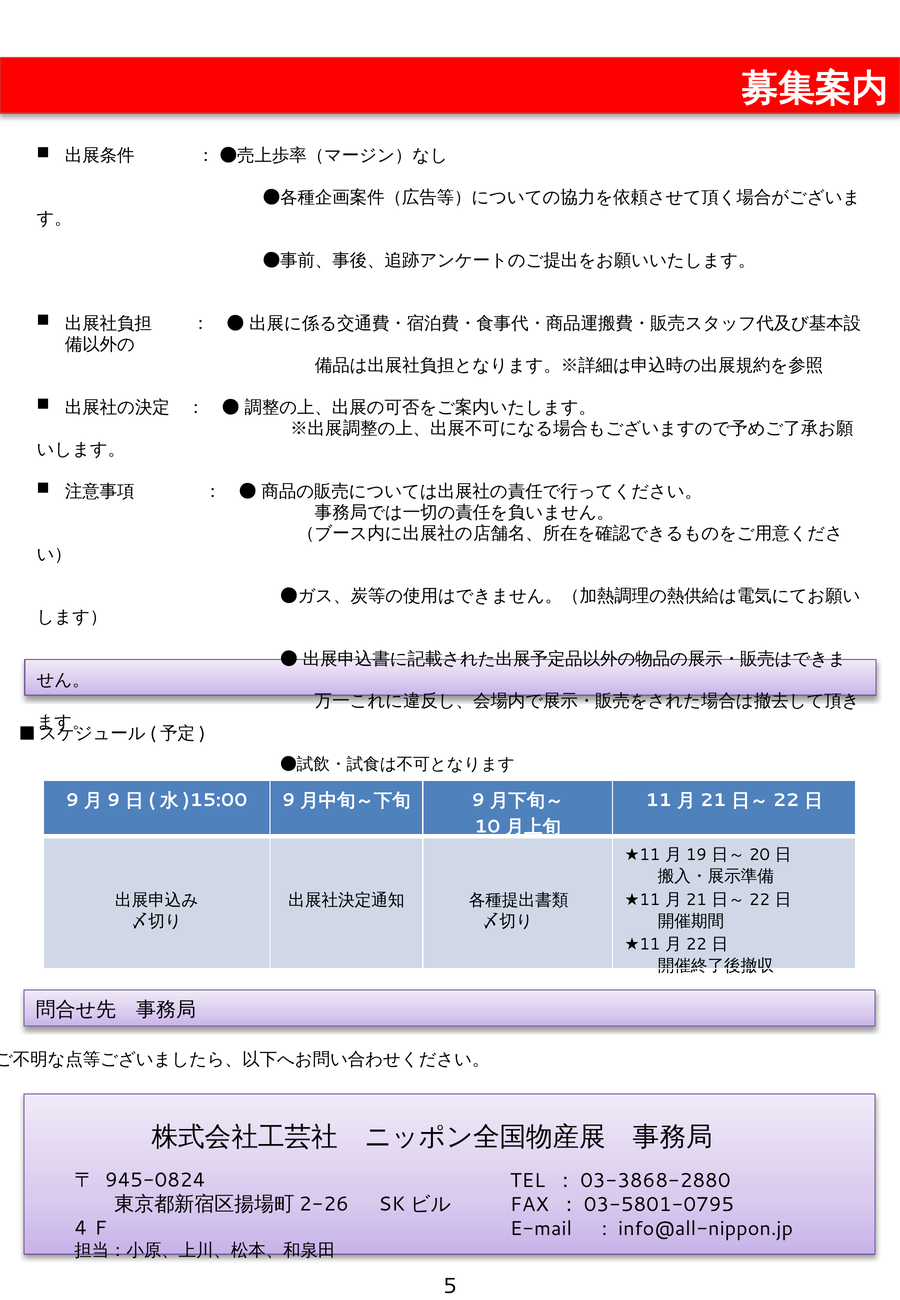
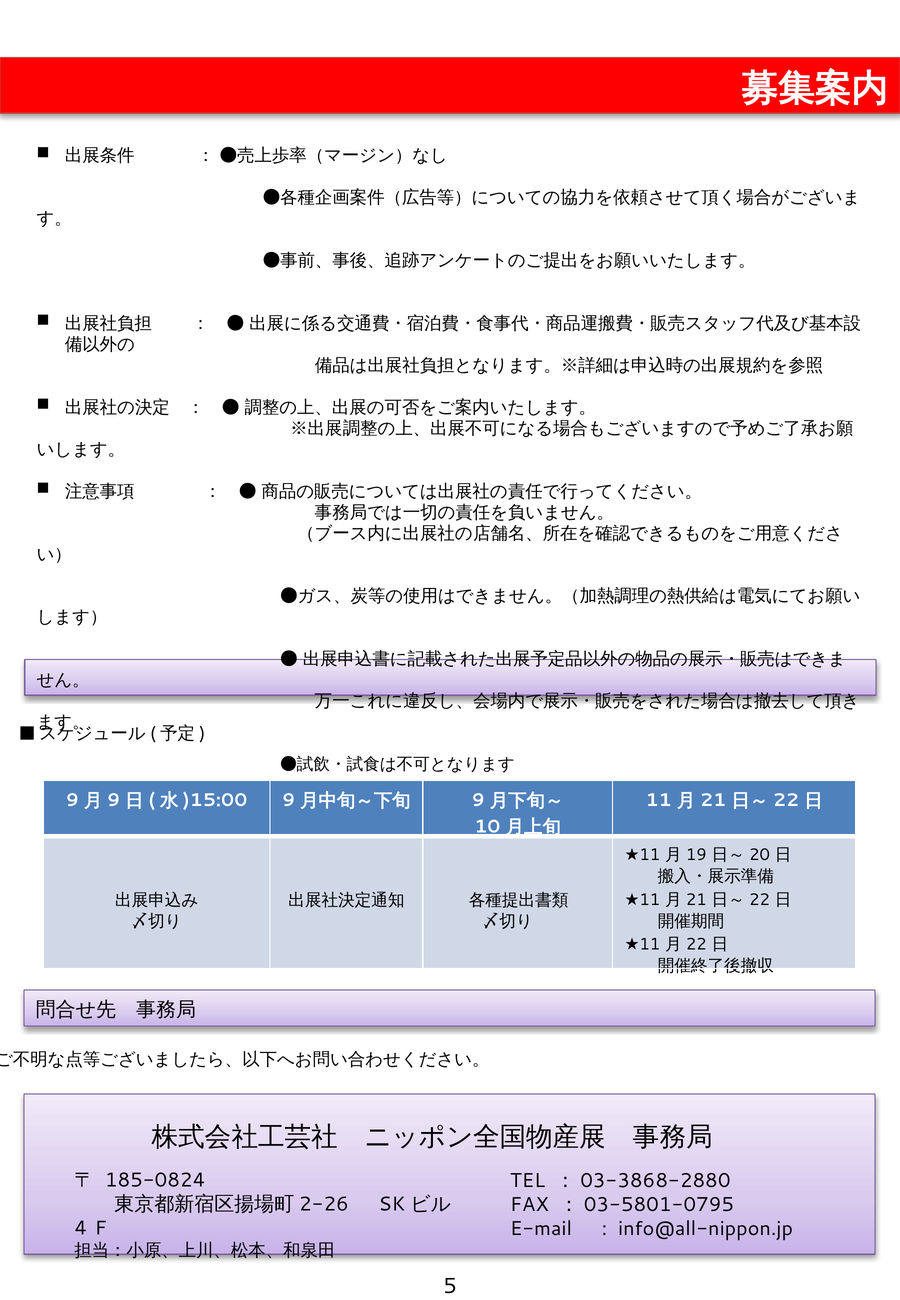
945-0824: 945-0824 -> 185-0824 (155, 1180)
